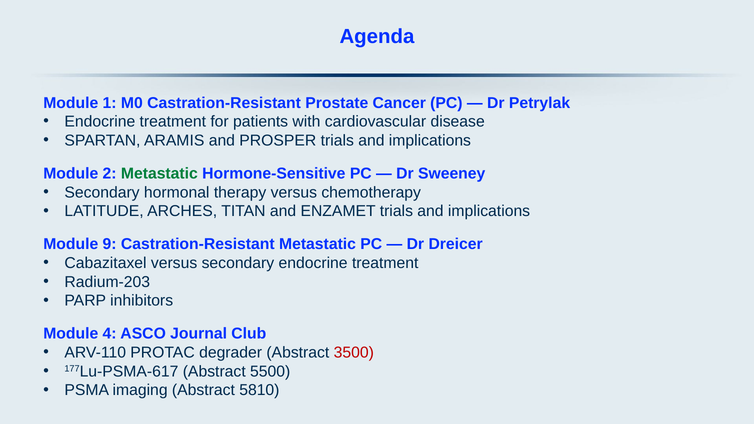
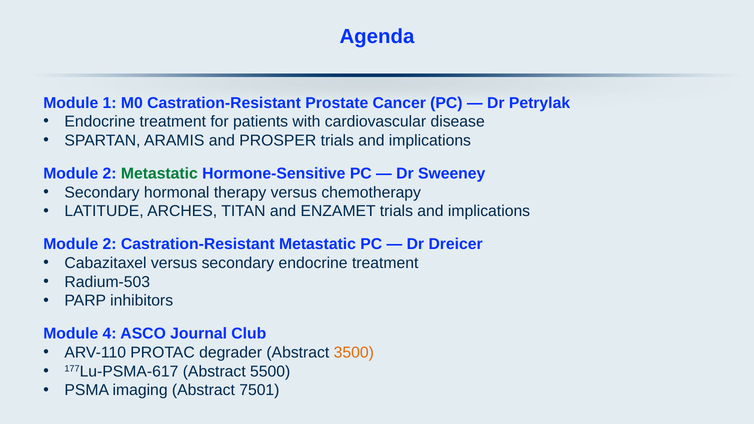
9: 9 -> 2 (110, 244)
Radium-203: Radium-203 -> Radium-503 (107, 282)
3500 colour: red -> orange (354, 353)
5810: 5810 -> 7501 (259, 390)
